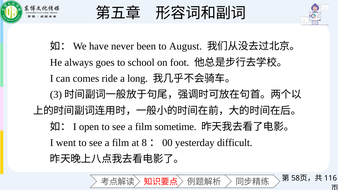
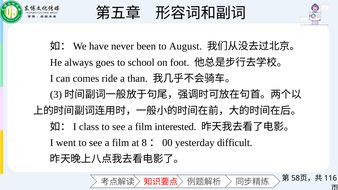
long: long -> than (138, 79)
open: open -> class (89, 127)
sometime: sometime -> interested (175, 127)
